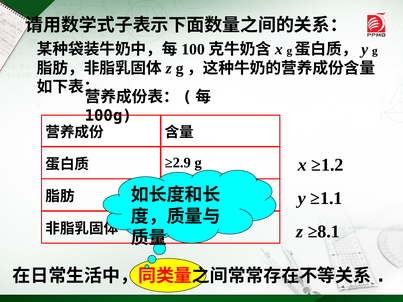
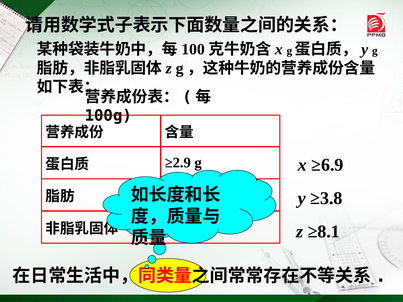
≥1.2: ≥1.2 -> ≥6.9 (327, 165)
≥1.1: ≥1.1 -> ≥3.8 (326, 198)
